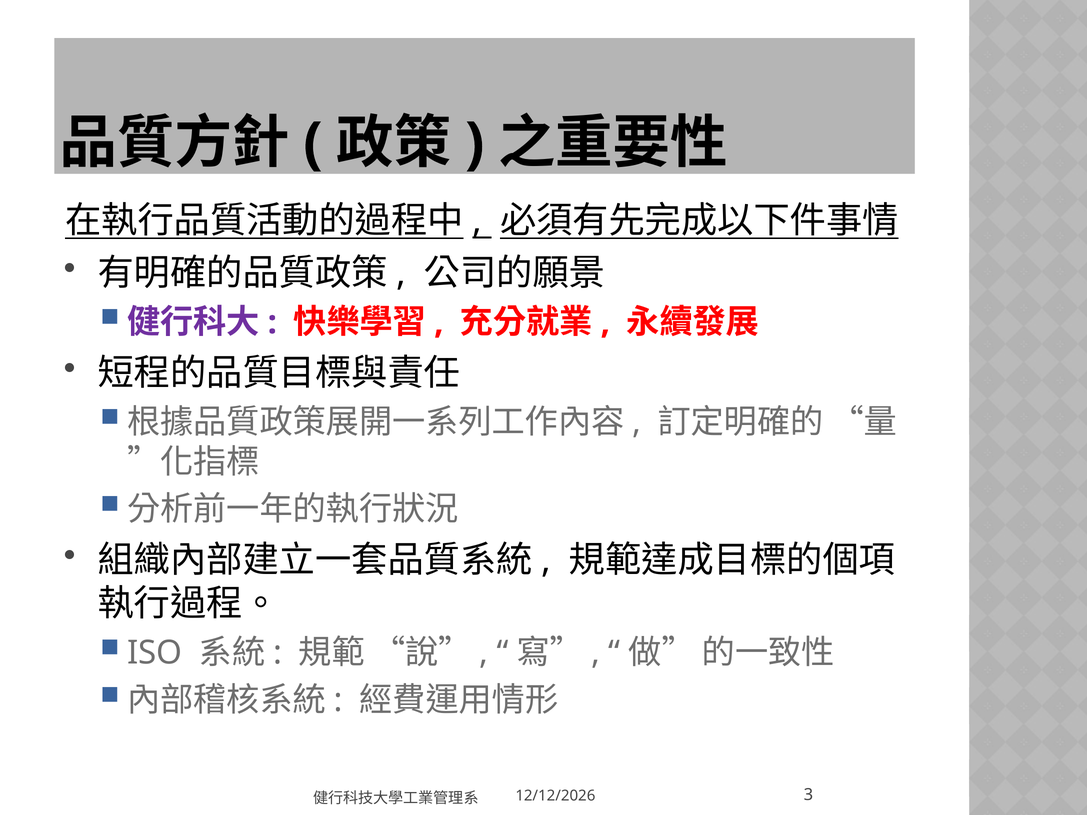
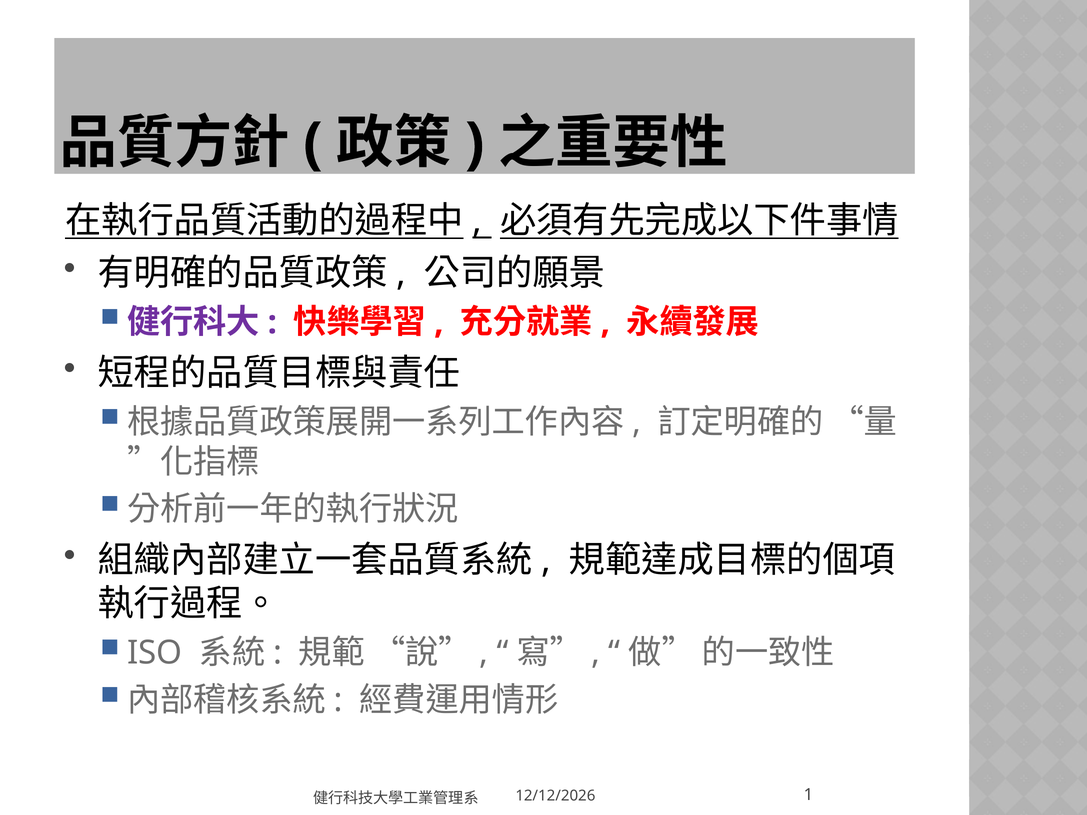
3: 3 -> 1 (808, 795)
